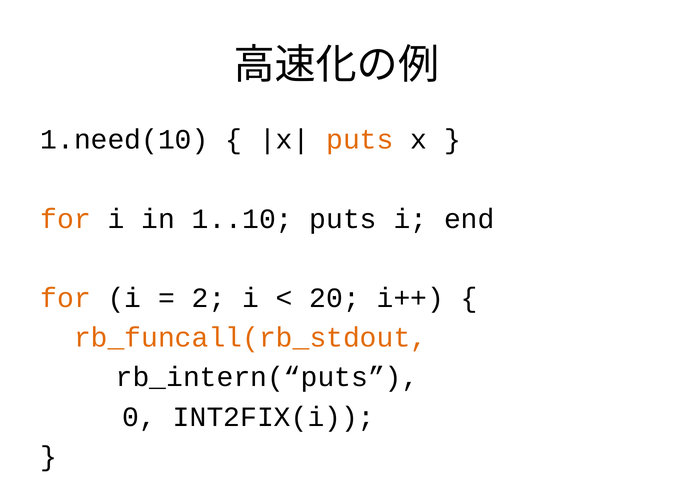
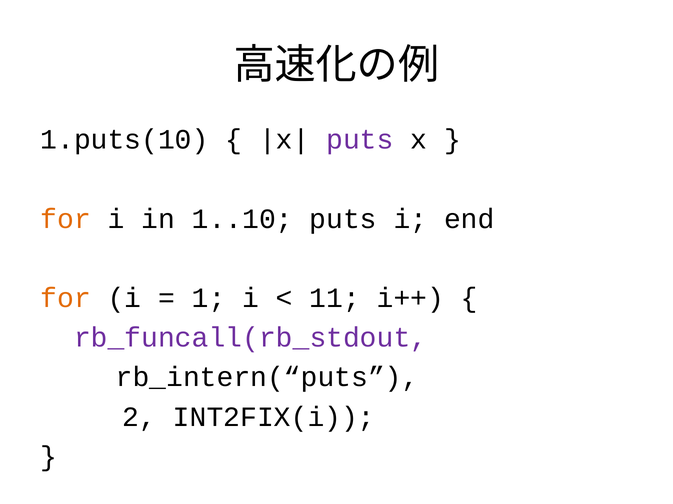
1.need(10: 1.need(10 -> 1.puts(10 (124, 140)
puts colour: orange -> purple (360, 140)
2: 2 -> 1 (209, 298)
20: 20 -> 11 (335, 298)
rb_funcall(rb_stdout colour: orange -> purple (251, 338)
0: 0 -> 2 (139, 417)
